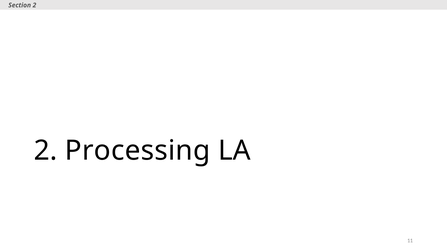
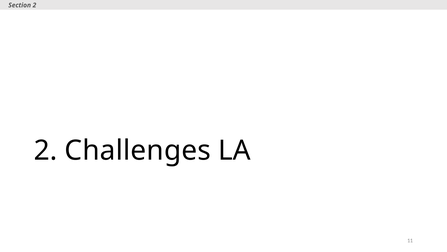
Processing: Processing -> Challenges (138, 150)
